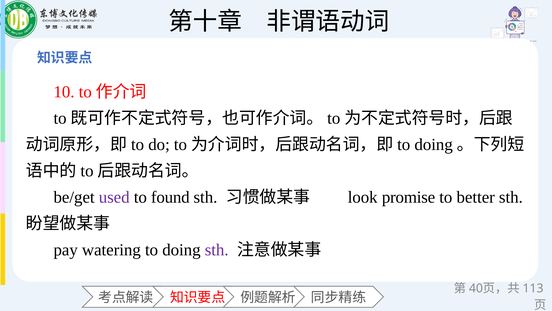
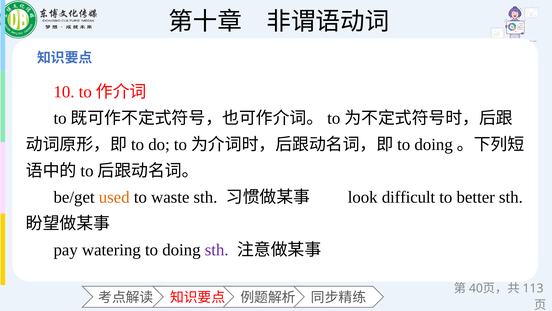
used colour: purple -> orange (114, 197)
found: found -> waste (170, 197)
promise: promise -> difficult (408, 197)
